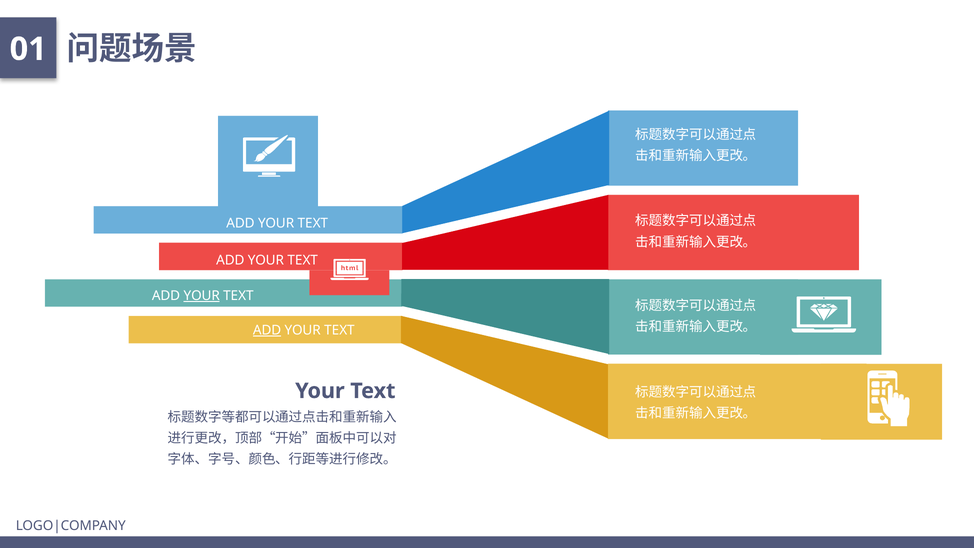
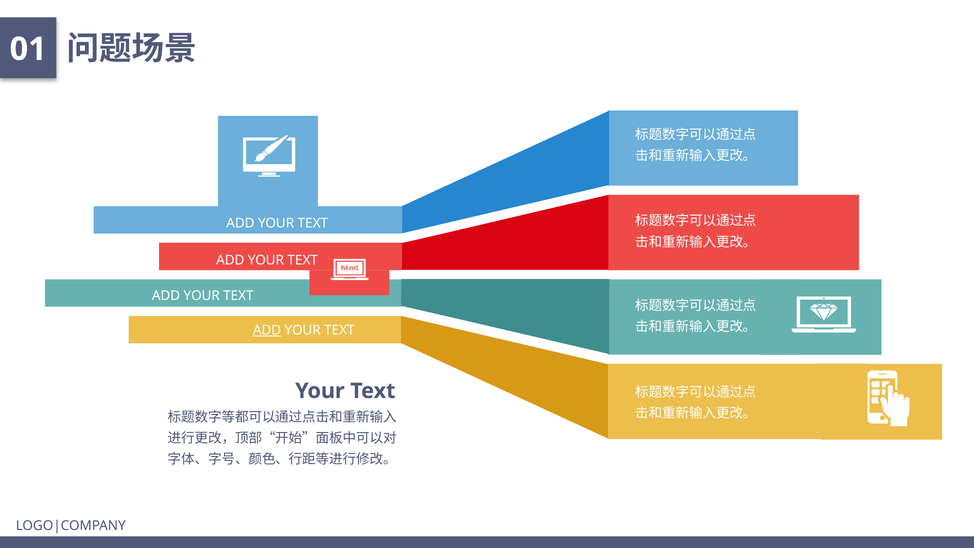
YOUR underline: present -> none (202, 296)
